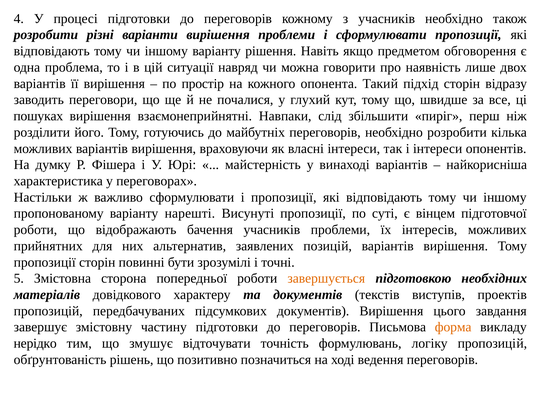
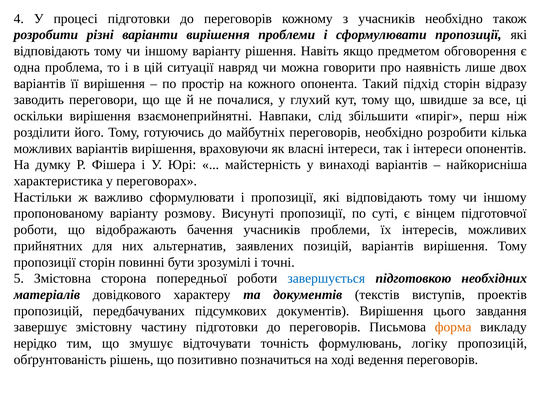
пошуках: пошуках -> оскільки (38, 116)
нарешті: нарешті -> розмову (190, 213)
завершується colour: orange -> blue (326, 278)
